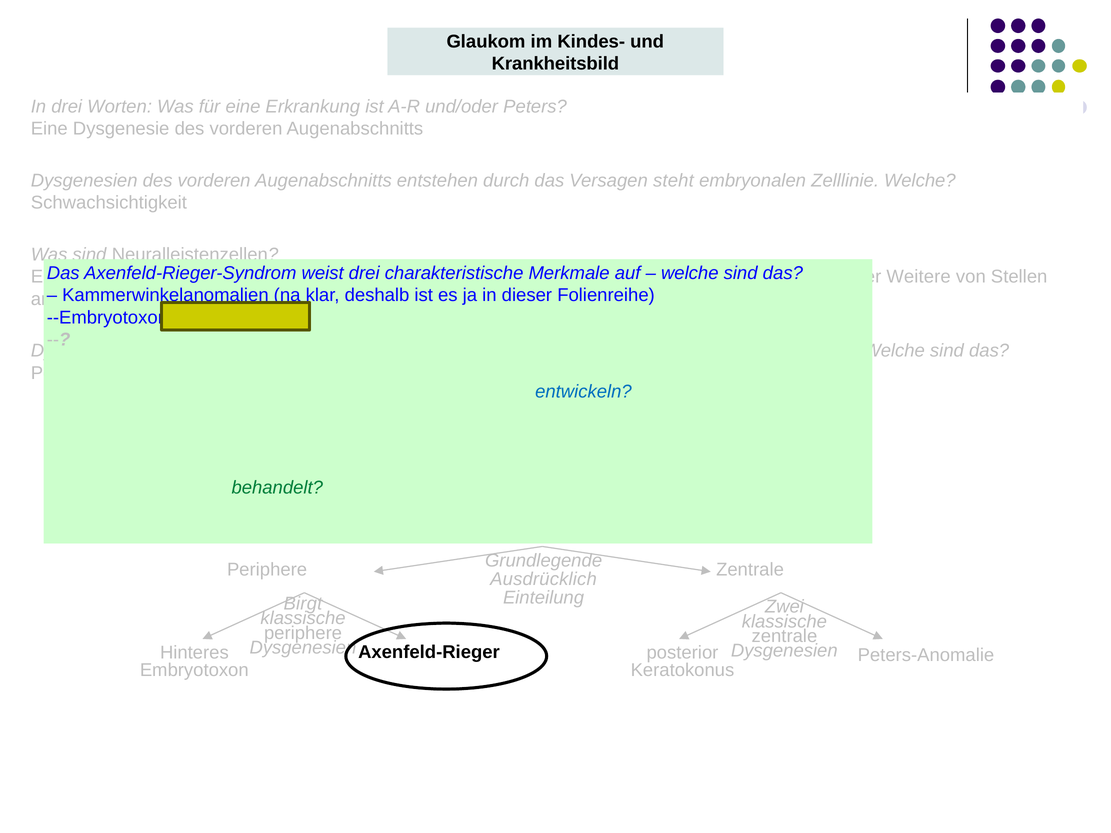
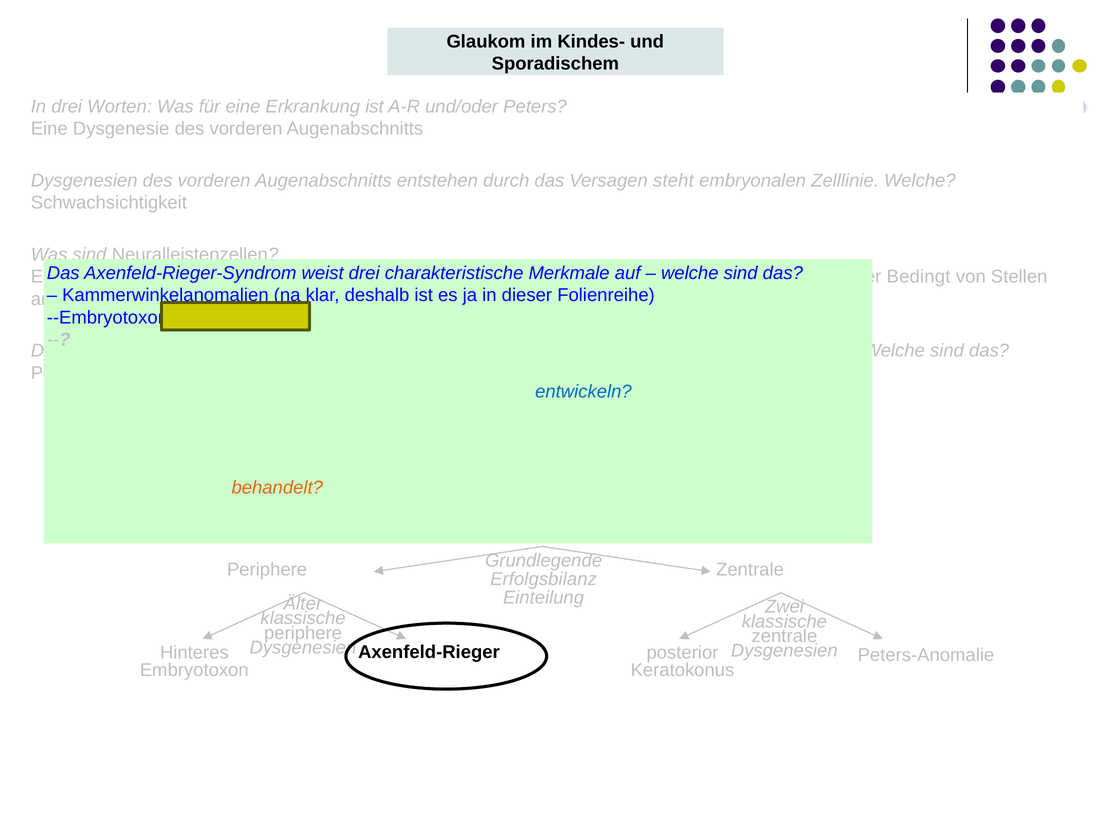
Krankheitsbild: Krankheitsbild -> Sporadischem (555, 64)
Weitere: Weitere -> Bedingt (919, 277)
behandelt colour: green -> orange (277, 488)
Ausdrücklich: Ausdrücklich -> Erfolgsbilanz (544, 579)
Birgt: Birgt -> Älter (303, 604)
